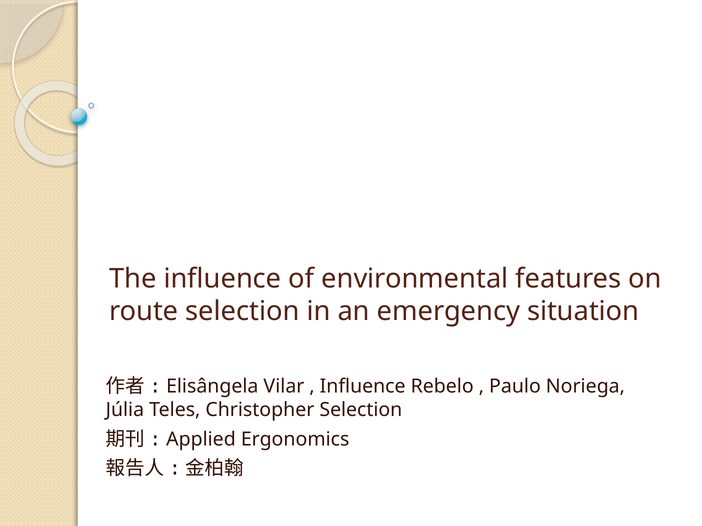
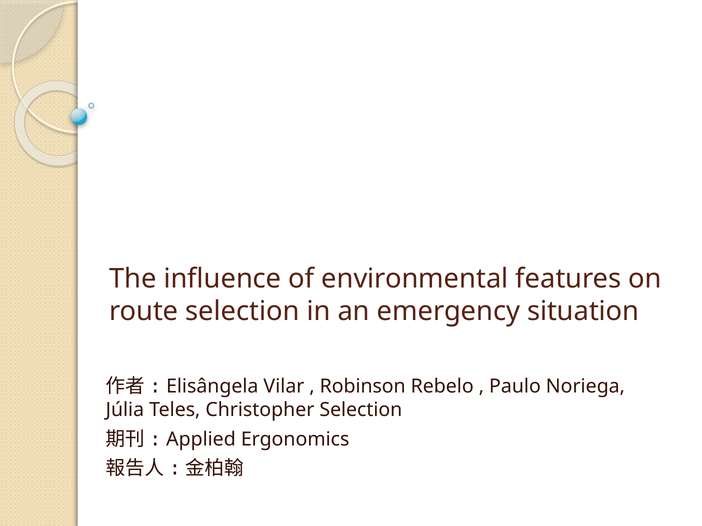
Influence: Influence -> Robinson (363, 387)
